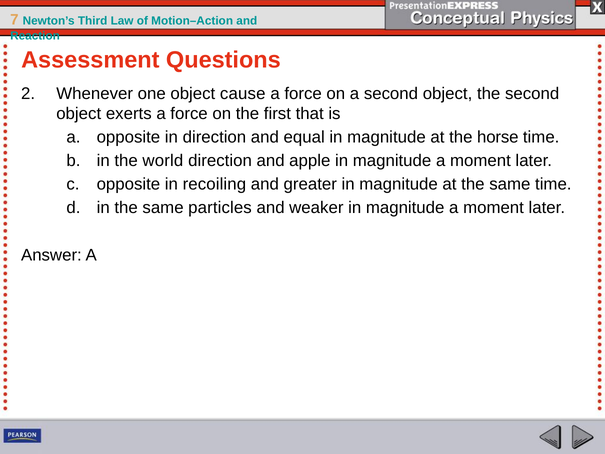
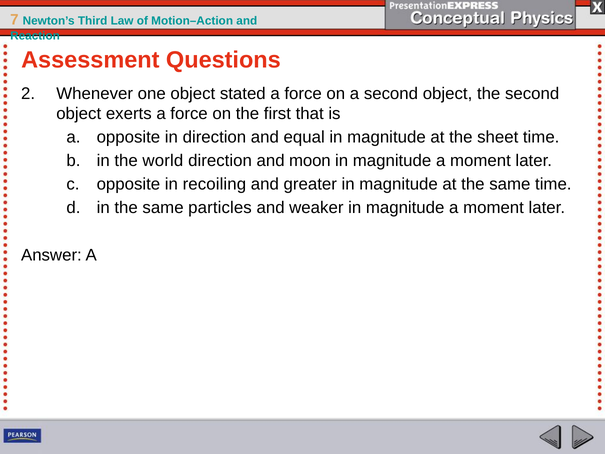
cause: cause -> stated (243, 93)
horse: horse -> sheet (498, 137)
apple: apple -> moon (310, 161)
